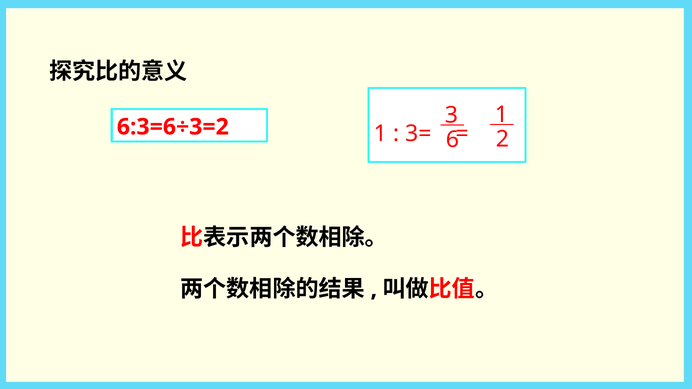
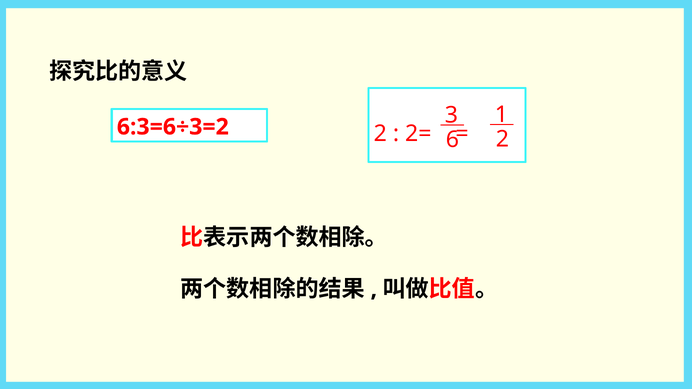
6:3=6÷3=2 1: 1 -> 2 (380, 134)
3=: 3= -> 2= (418, 134)
